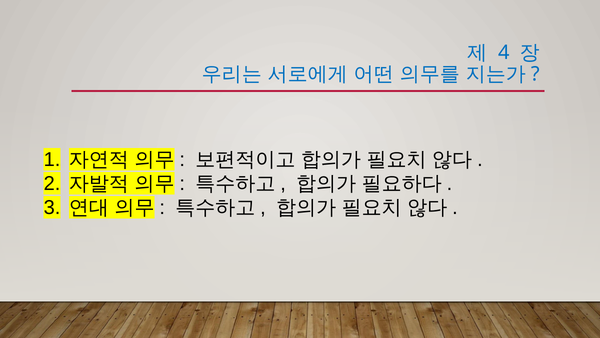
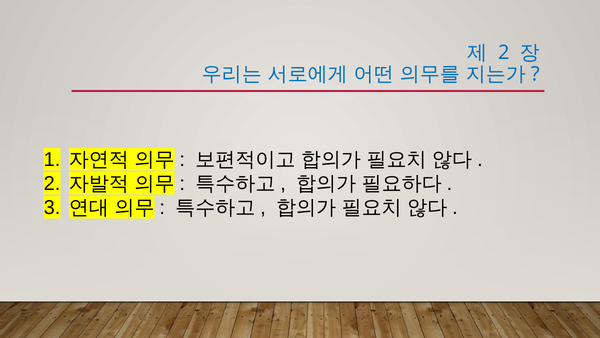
4: 4 -> 2 (504, 53)
